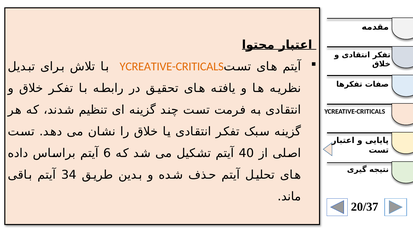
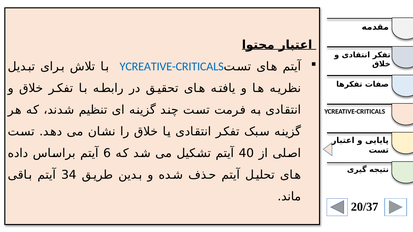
YCREATIVE-CRITICALS colour: orange -> blue (172, 66)
